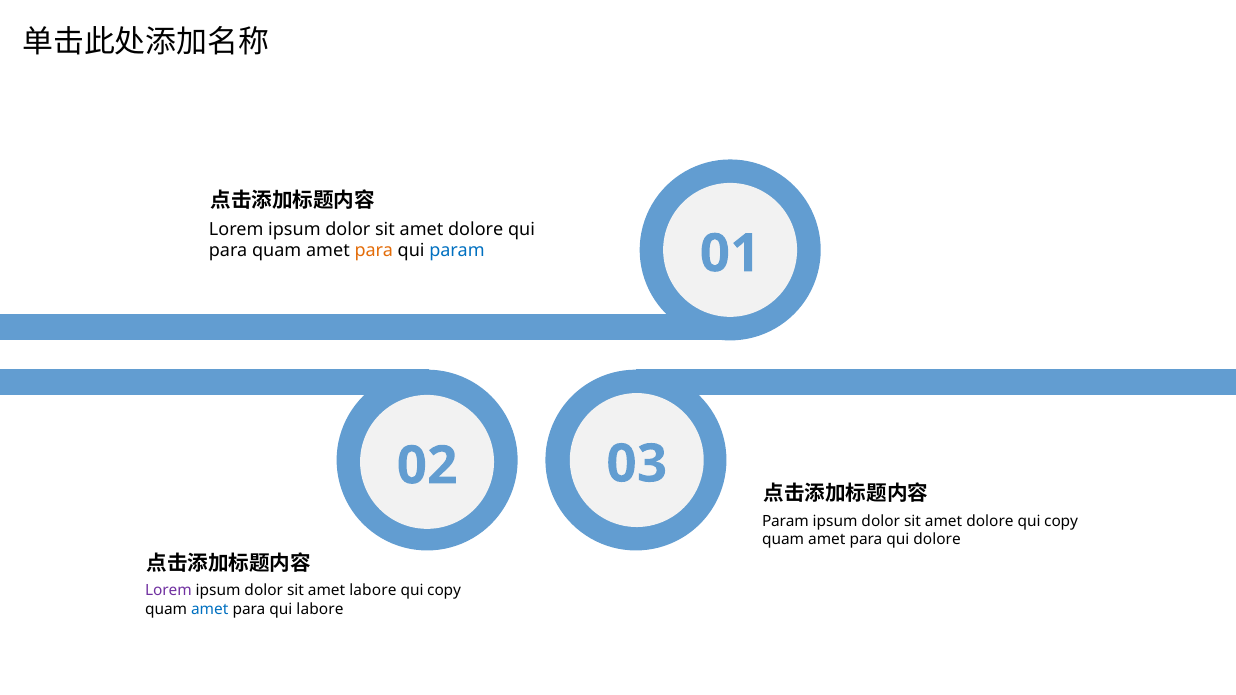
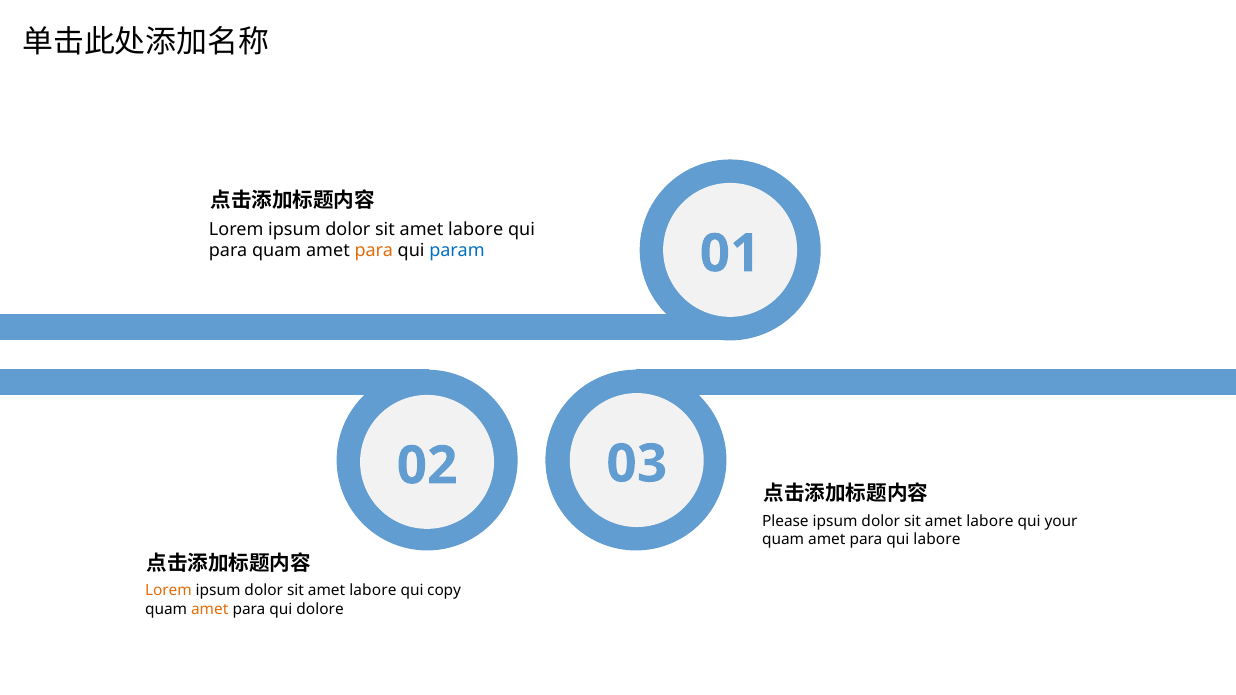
dolore: dolore -> labore (476, 229)
Param: Param -> Please (785, 522)
dolore: dolore -> labore (990, 522)
copy: copy -> your (1061, 522)
qui dolore: dolore -> labore (937, 540)
Lorem colour: purple -> orange (168, 591)
amet colour: blue -> orange (210, 610)
qui labore: labore -> dolore (320, 610)
